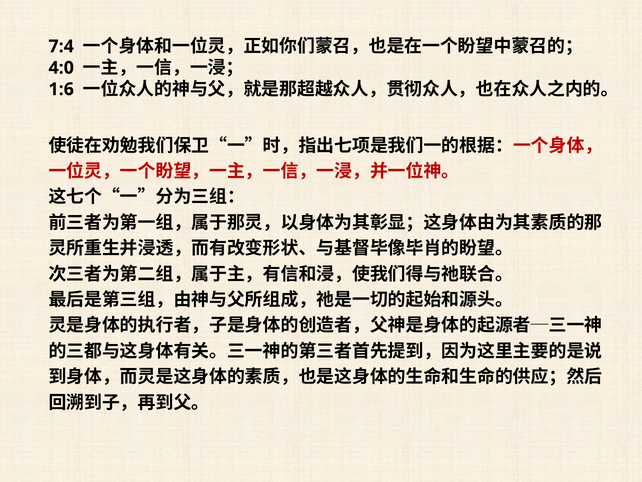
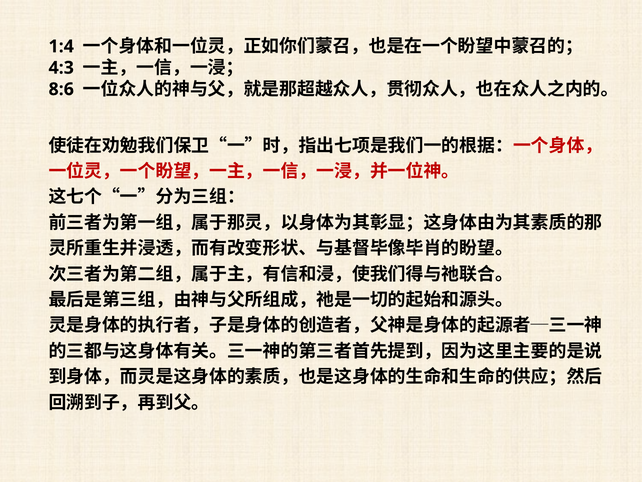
7:4: 7:4 -> 1:4 (61, 46)
4:0: 4:0 -> 4:3 (61, 68)
1:6: 1:6 -> 8:6 (61, 89)
